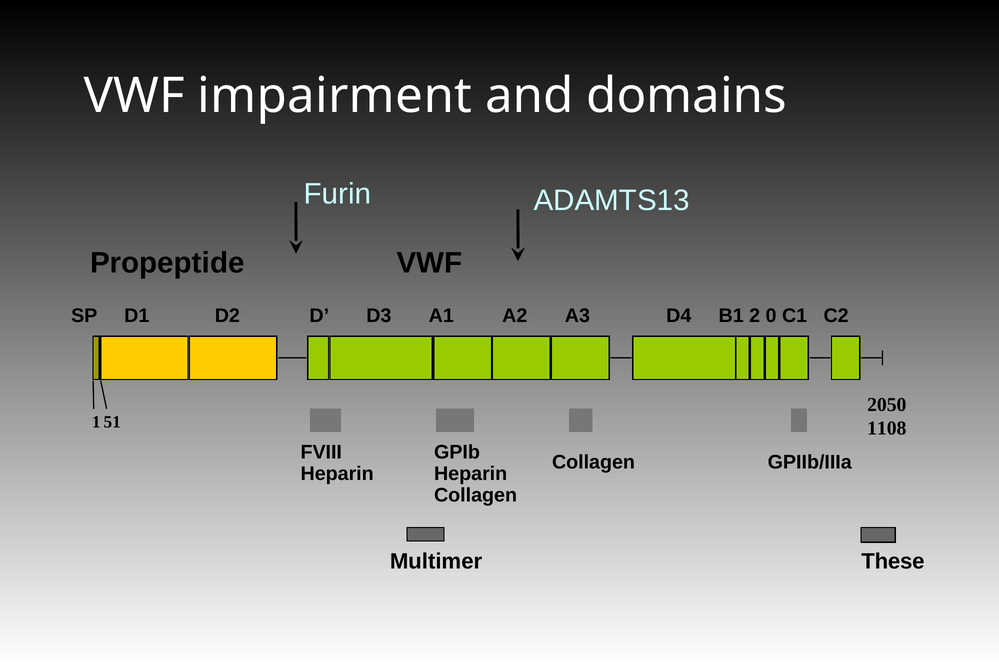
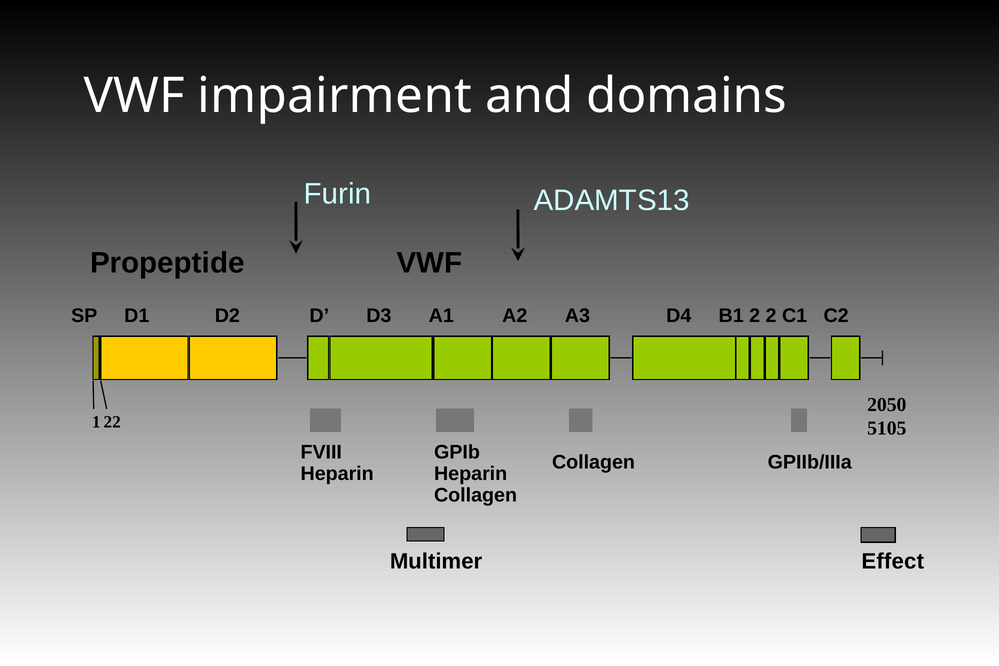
2 0: 0 -> 2 (771, 316)
51: 51 -> 22 (112, 422)
1108: 1108 -> 5105 (887, 428)
These: These -> Effect (893, 562)
